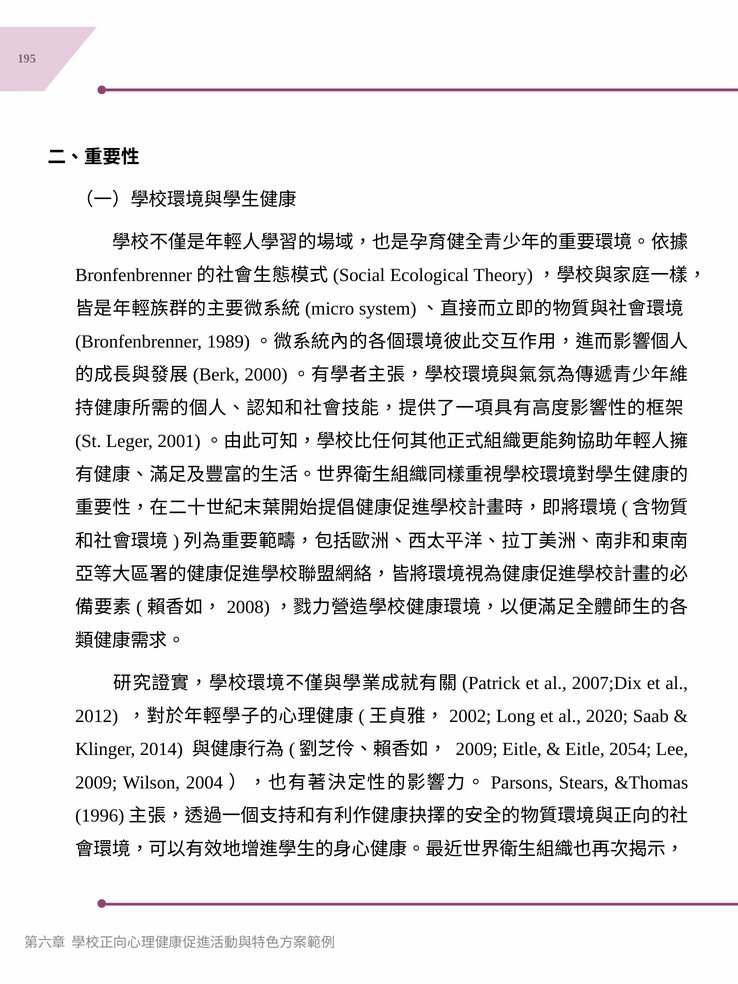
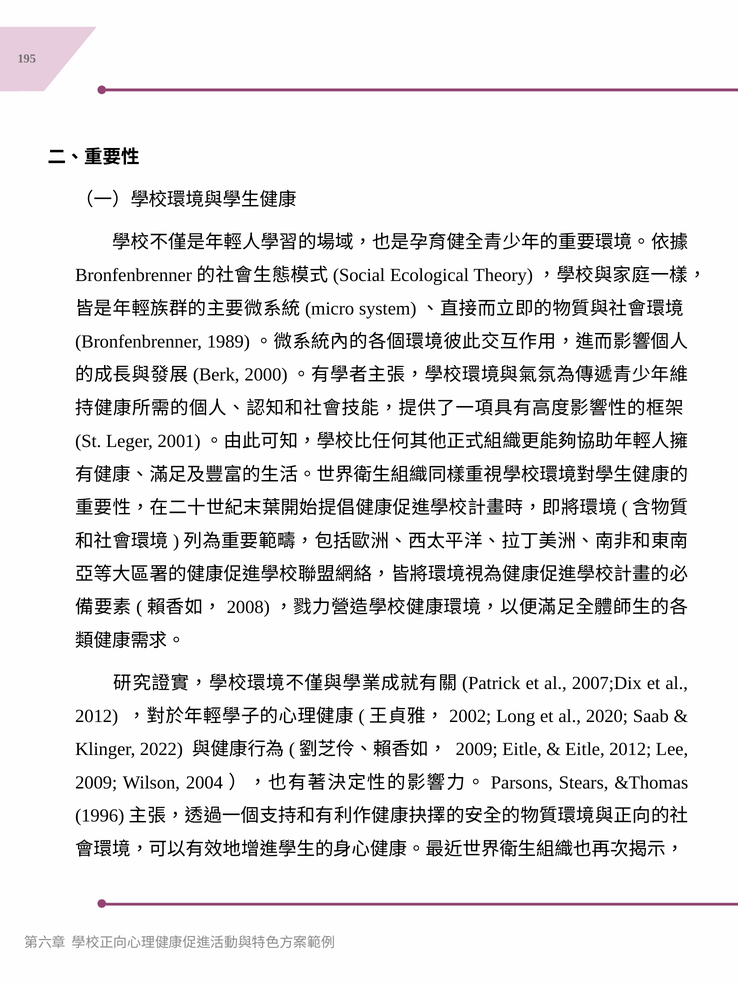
2014: 2014 -> 2022 (161, 749)
Eitle 2054: 2054 -> 2012 (630, 749)
